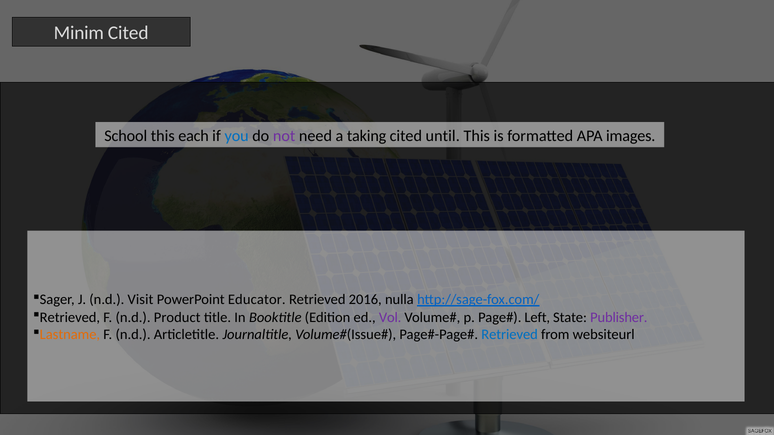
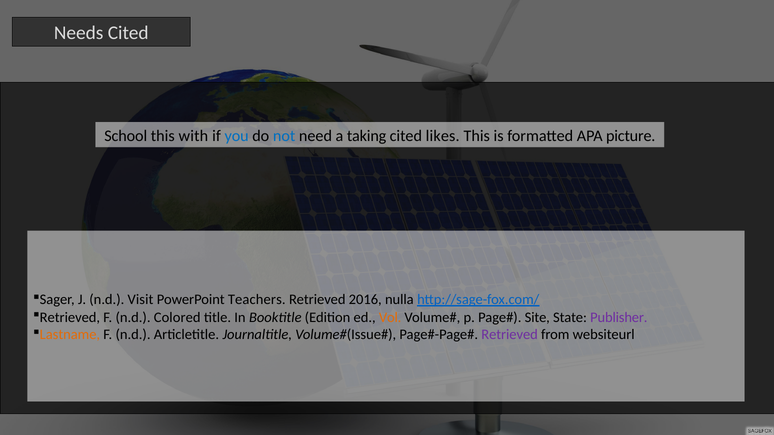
Minim: Minim -> Needs (79, 33)
each: each -> with (193, 136)
not colour: purple -> blue (284, 136)
until: until -> likes (443, 136)
images: images -> picture (631, 136)
Educator: Educator -> Teachers (257, 300)
Product: Product -> Colored (177, 318)
Vol colour: purple -> orange (390, 318)
Left: Left -> Site (537, 318)
Retrieved colour: blue -> purple (510, 335)
